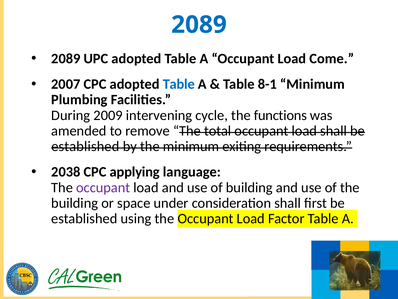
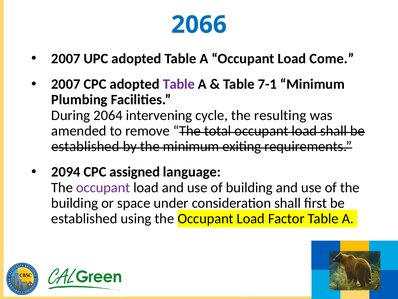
2089: 2089 -> 2066 (199, 25)
2089: 2089 -> 2007 (66, 58)
Table colour: blue -> purple (179, 84)
8-1: 8-1 -> 7-1 (267, 84)
2009: 2009 -> 2064 (108, 115)
functions: functions -> resulting (280, 115)
2038: 2038 -> 2094 (66, 172)
applying: applying -> assigned (135, 172)
